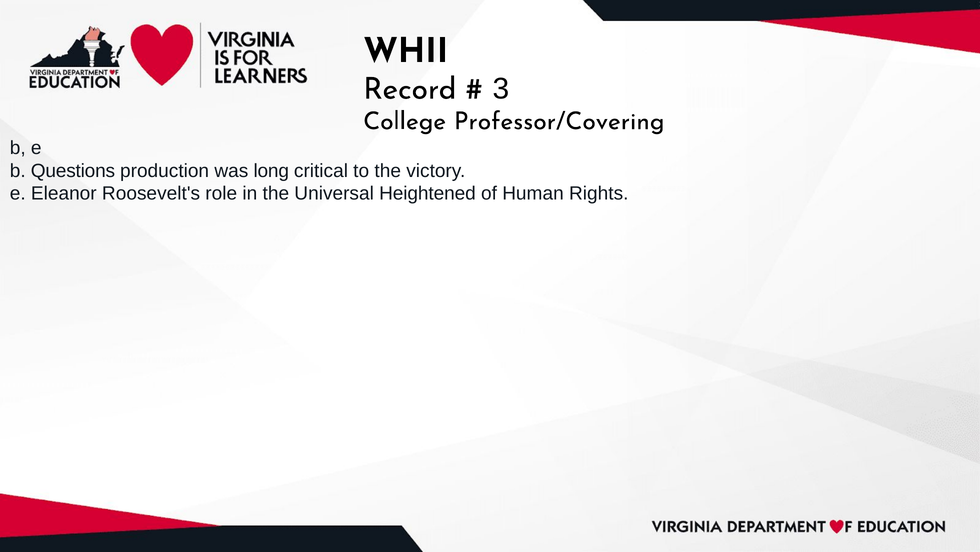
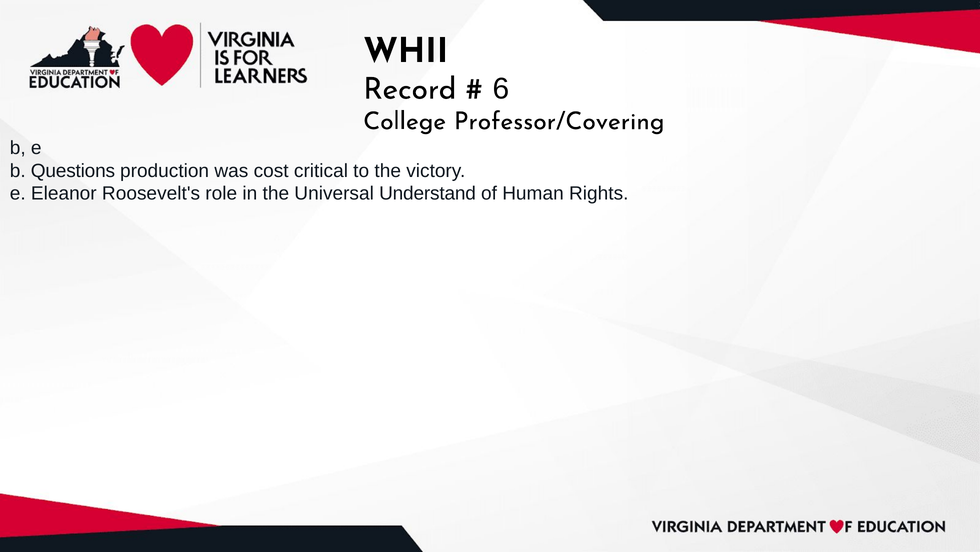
3: 3 -> 6 (501, 89)
long: long -> cost (271, 171)
Heightened: Heightened -> Understand (428, 193)
